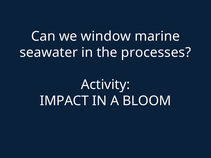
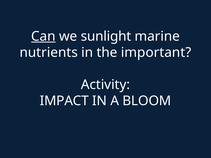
Can underline: none -> present (43, 36)
window: window -> sunlight (106, 36)
seawater: seawater -> nutrients (49, 52)
processes: processes -> important (156, 52)
